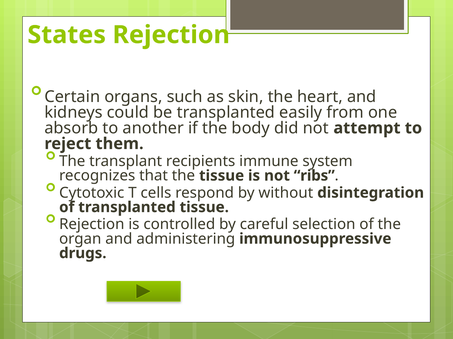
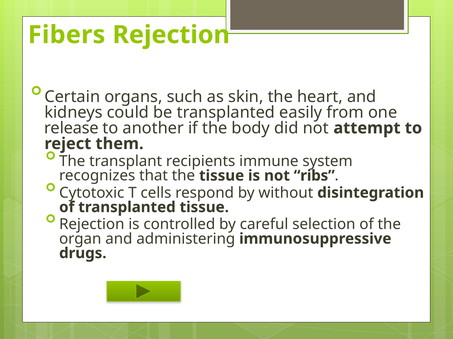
States: States -> Fibers (67, 35)
absorb: absorb -> release (71, 128)
